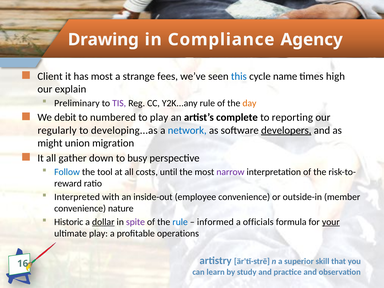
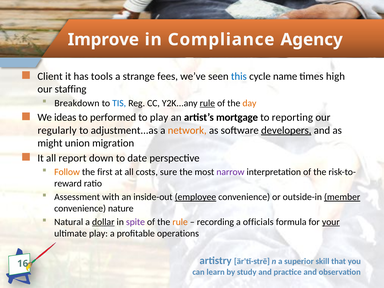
Drawing: Drawing -> Improve (103, 40)
has most: most -> tools (102, 76)
explain: explain -> staffing (71, 89)
Preliminary: Preliminary -> Breakdown (77, 103)
TIS colour: purple -> blue (119, 103)
rule underline: none -> present (207, 103)
debit: debit -> ideas (65, 117)
numbered: numbered -> performed (113, 117)
complete: complete -> mortgage (237, 117)
developing...as: developing...as -> adjustment...as (124, 130)
network colour: blue -> orange (187, 130)
gather: gather -> report (73, 158)
busy: busy -> date (137, 158)
Follow colour: blue -> orange (67, 172)
tool: tool -> first (105, 172)
until: until -> sure (169, 172)
Interpreted: Interpreted -> Assessment (77, 197)
employee underline: none -> present (195, 197)
member underline: none -> present (342, 197)
Historic: Historic -> Natural (69, 222)
rule colour: blue -> orange (180, 222)
informed: informed -> recording (215, 222)
